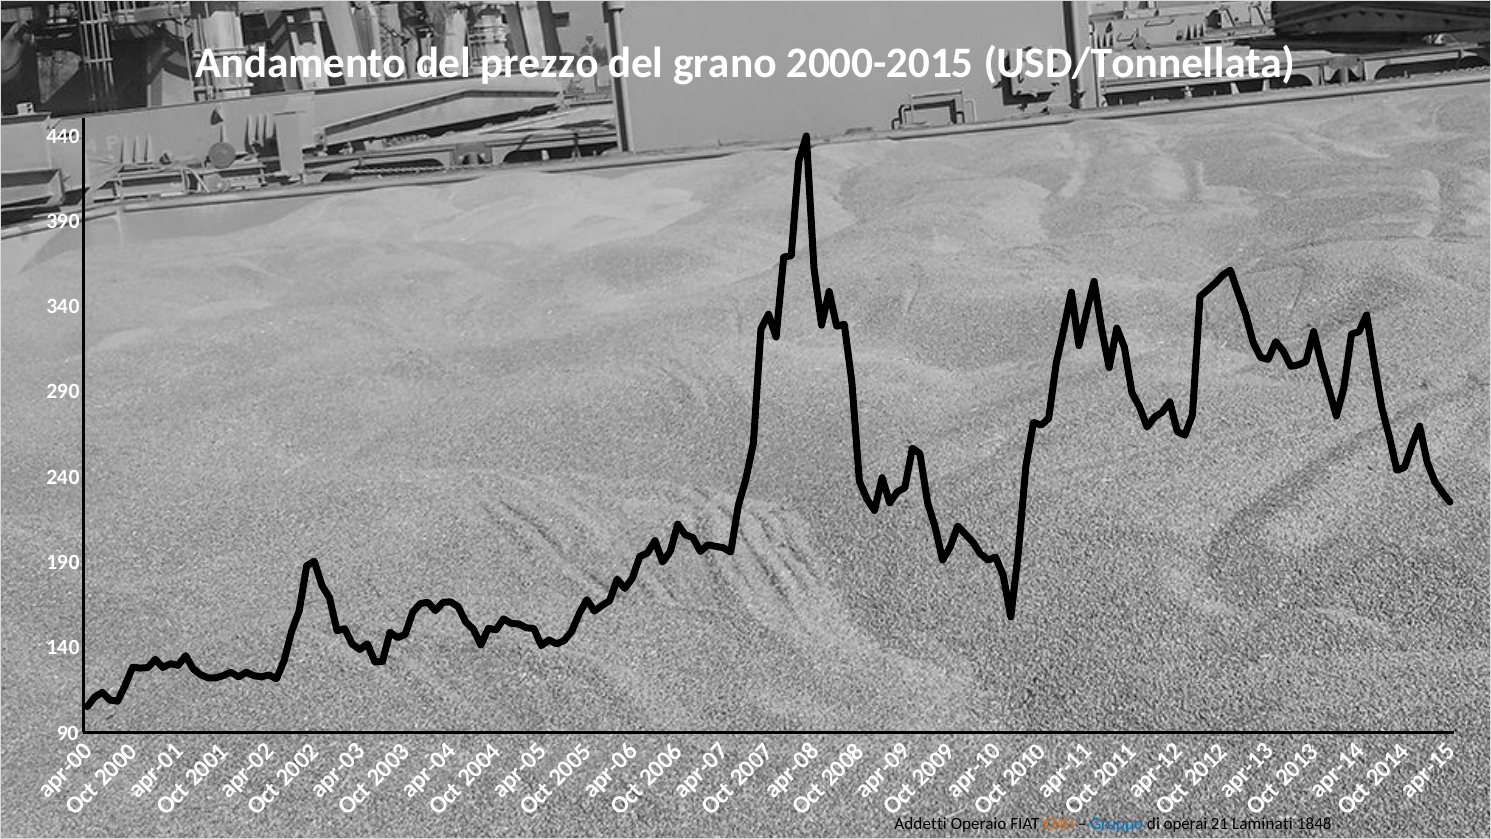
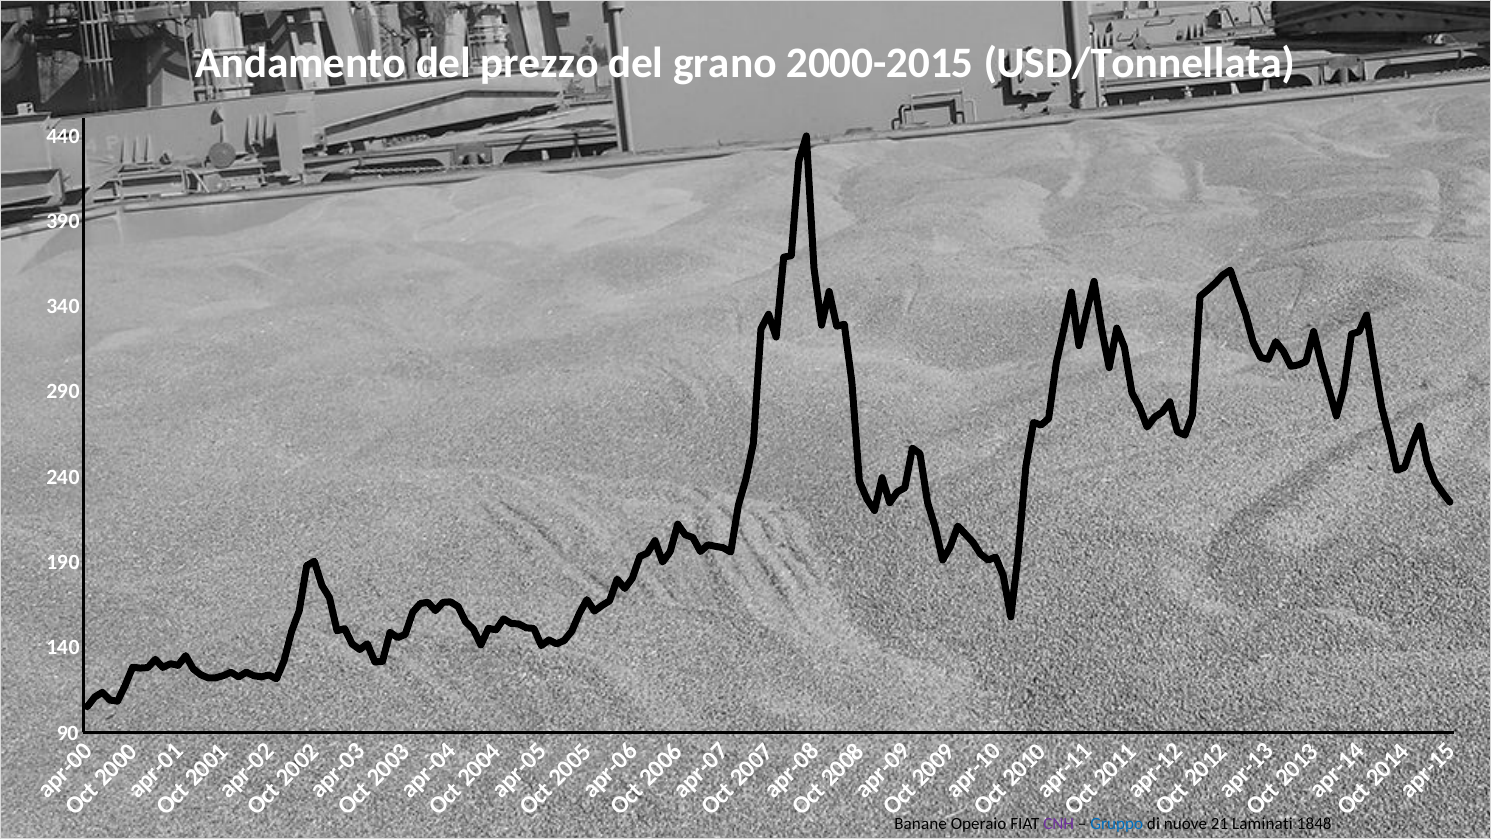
Addetti: Addetti -> Banane (921, 824)
CNH colour: orange -> purple (1059, 824)
operai: operai -> nuove (1185, 824)
